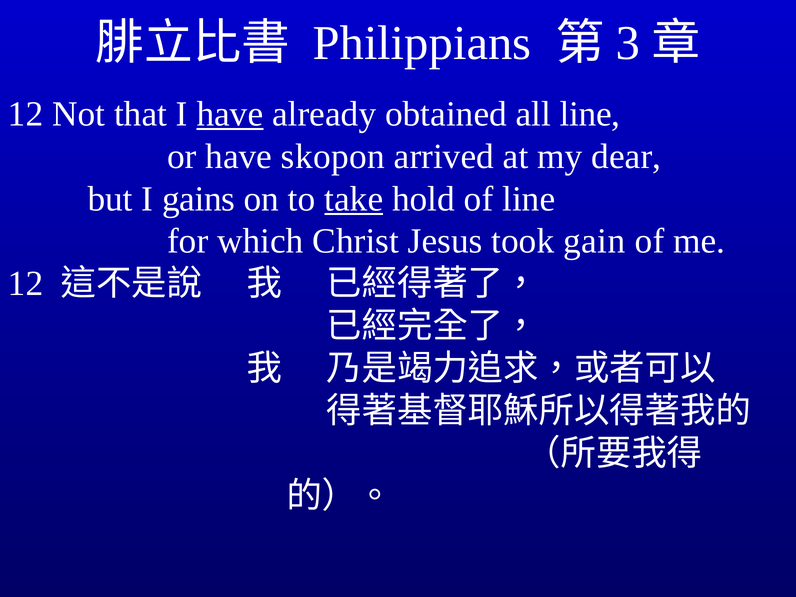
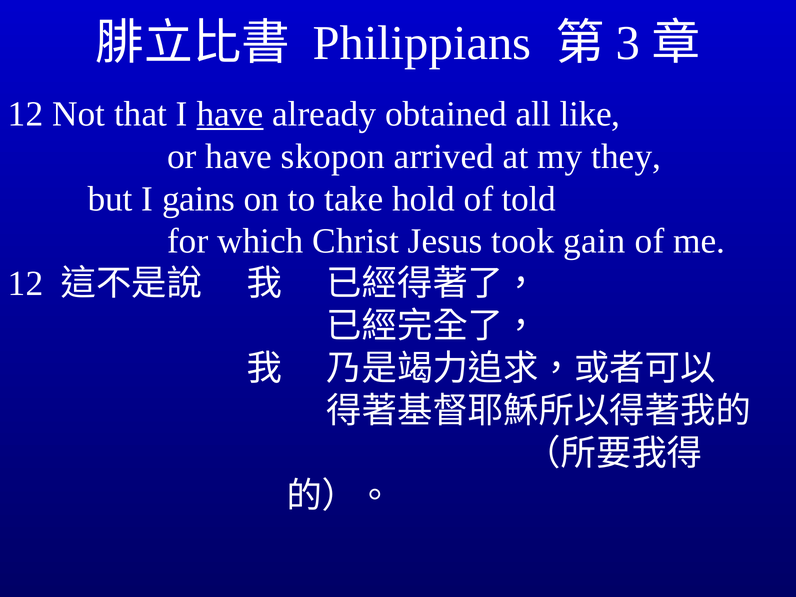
all line: line -> like (590, 114)
dear: dear -> they (626, 156)
take underline: present -> none (354, 199)
of line: line -> told (529, 199)
